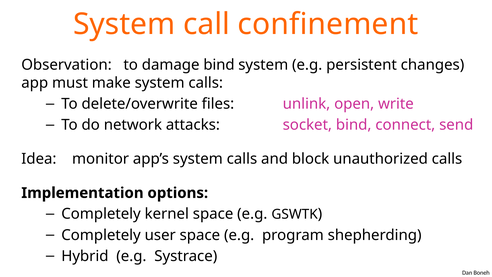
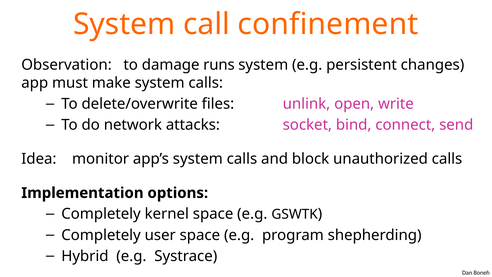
damage bind: bind -> runs (219, 65)
